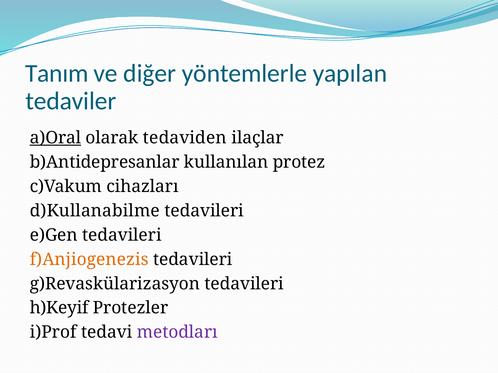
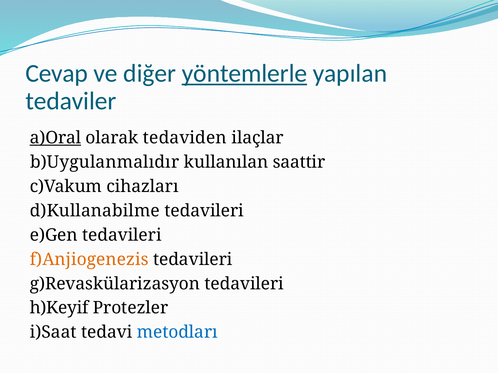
Tanım: Tanım -> Cevap (57, 74)
yöntemlerle underline: none -> present (244, 74)
b)Antidepresanlar: b)Antidepresanlar -> b)Uygulanmalıdır (105, 162)
protez: protez -> saattir (299, 162)
i)Prof: i)Prof -> i)Saat (53, 333)
metodları colour: purple -> blue (177, 333)
